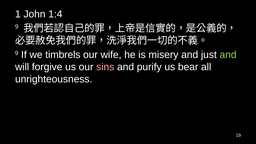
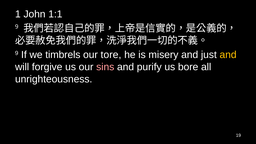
1:4: 1:4 -> 1:1 (55, 14)
wife: wife -> tore (111, 55)
and colour: light green -> yellow (228, 55)
bear: bear -> bore (188, 67)
